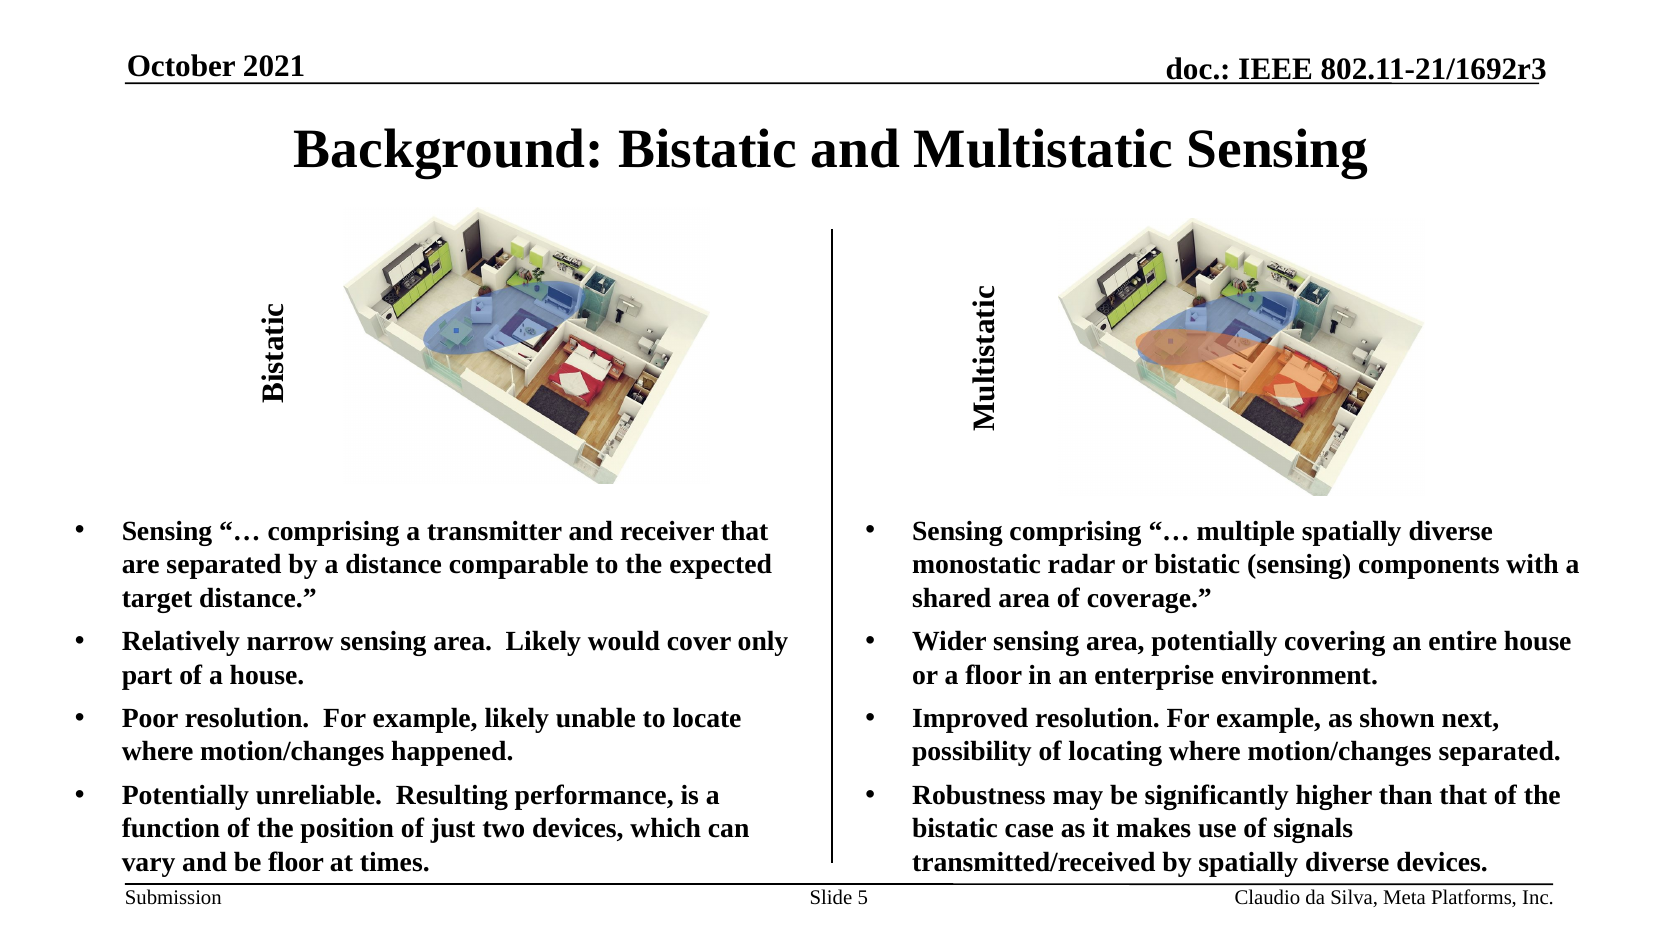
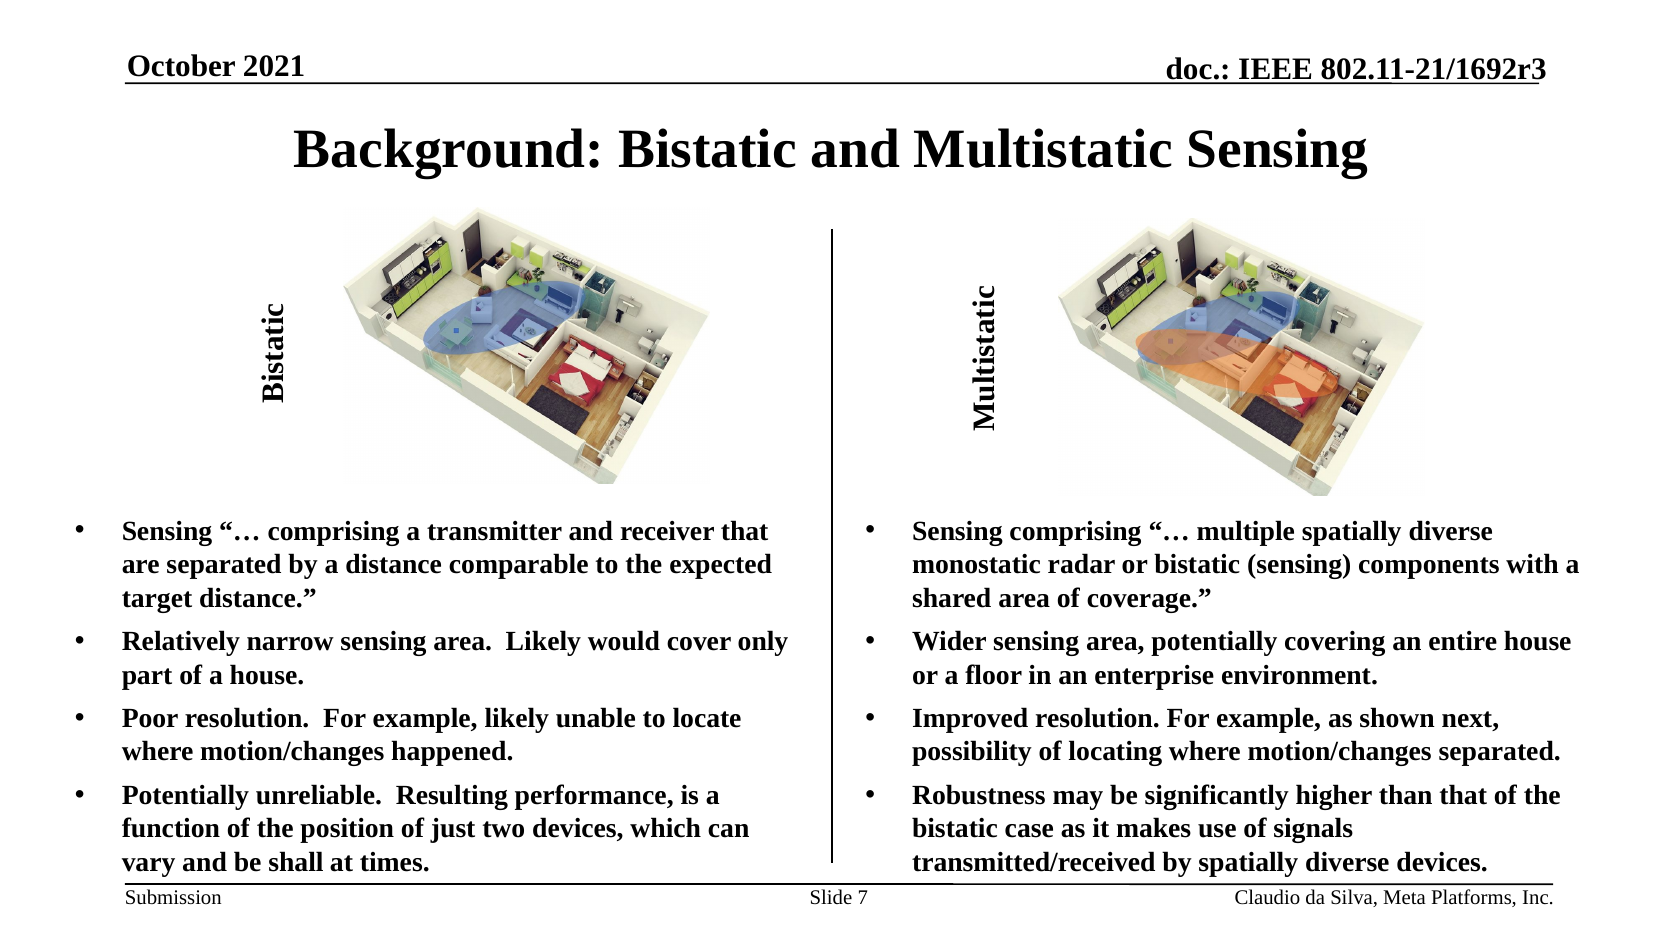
be floor: floor -> shall (296, 862)
5: 5 -> 7 (863, 898)
